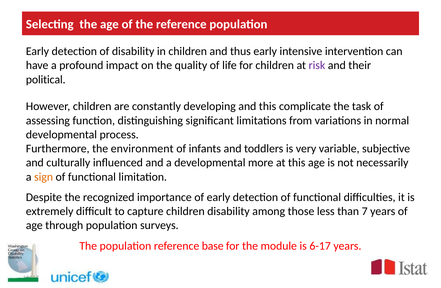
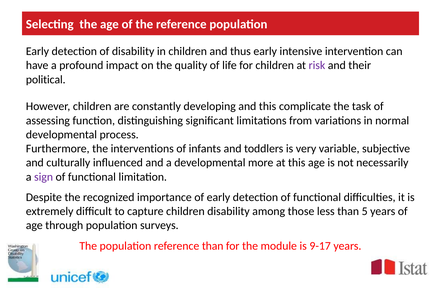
environment: environment -> interventions (142, 148)
sign colour: orange -> purple (44, 177)
7: 7 -> 5 (365, 211)
reference base: base -> than (213, 246)
6-17: 6-17 -> 9-17 (320, 246)
